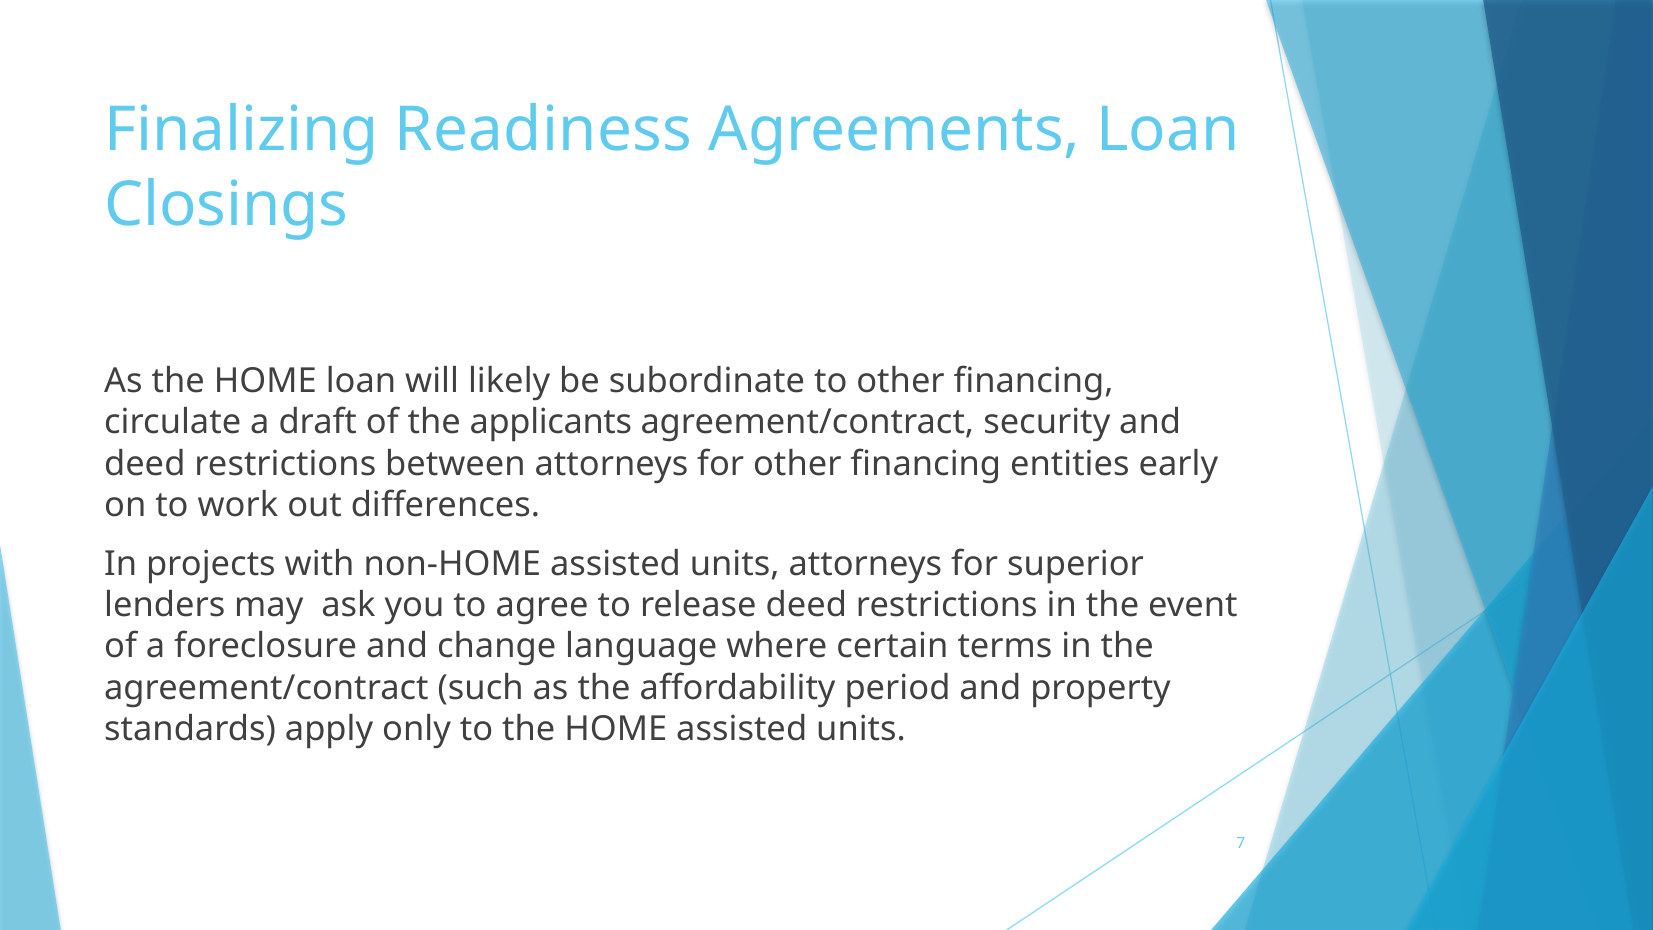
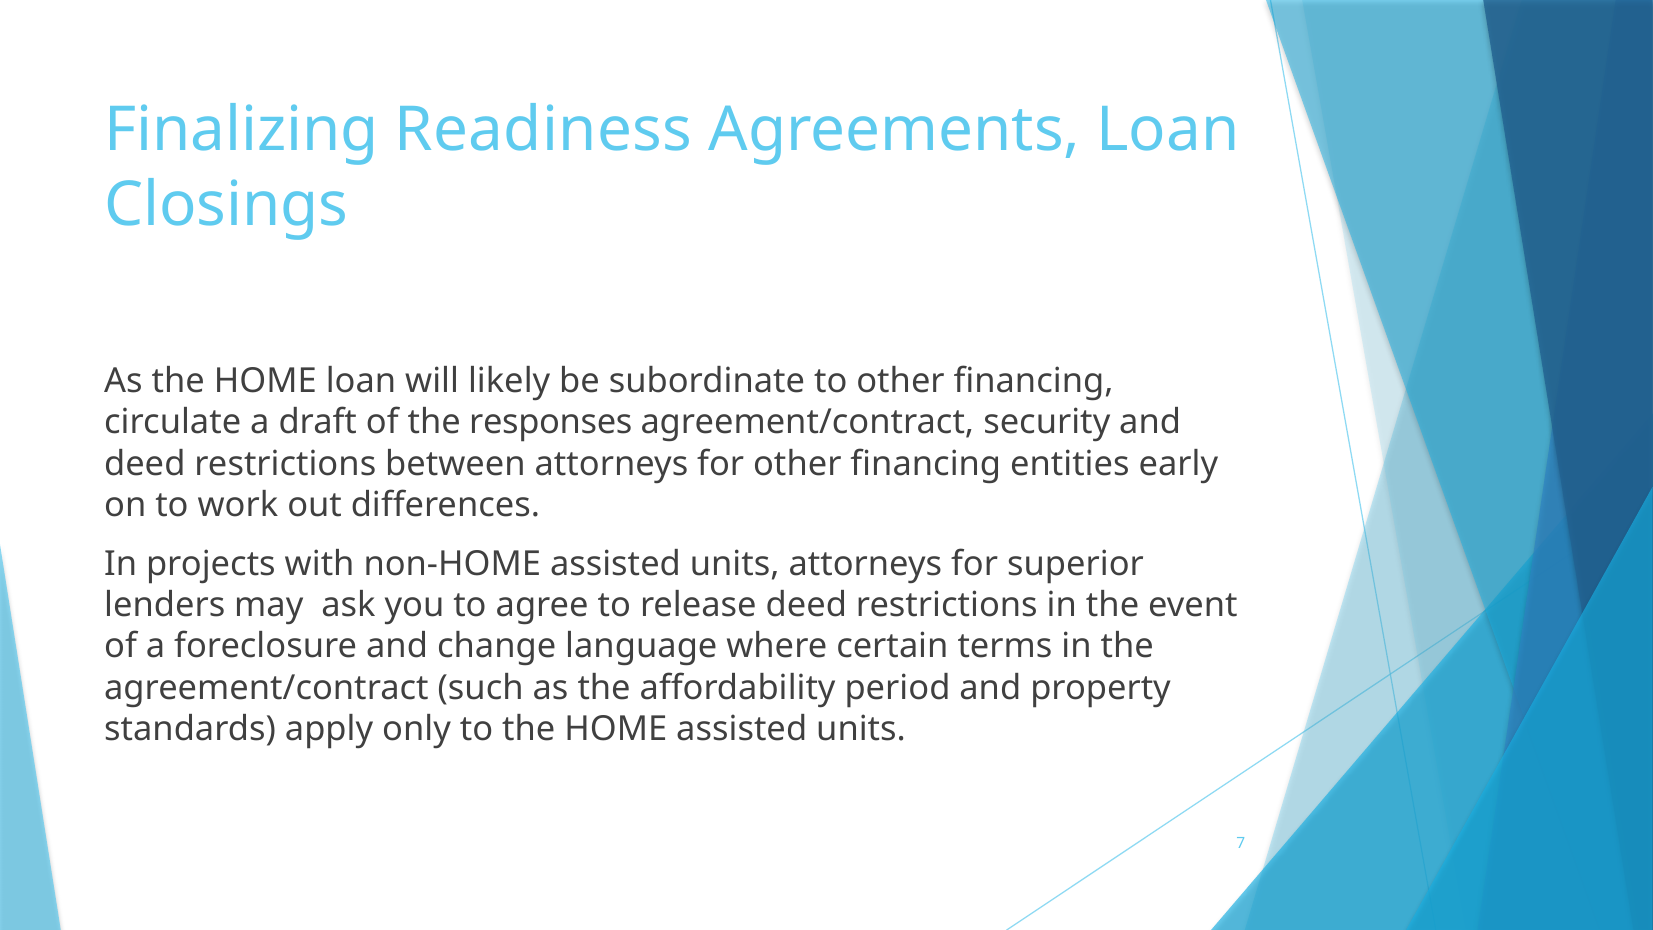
applicants: applicants -> responses (551, 422)
